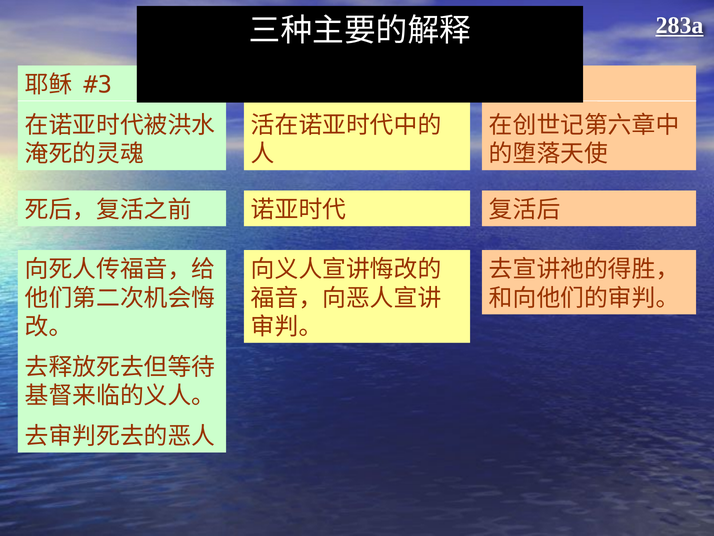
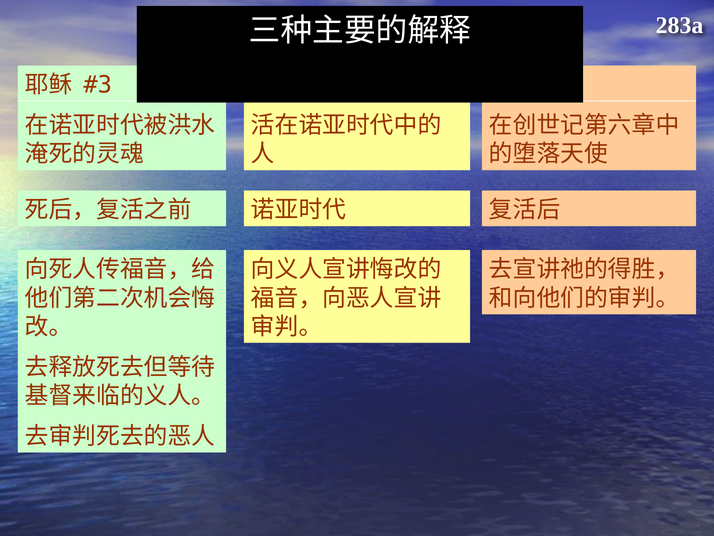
283a underline: present -> none (680, 25)
